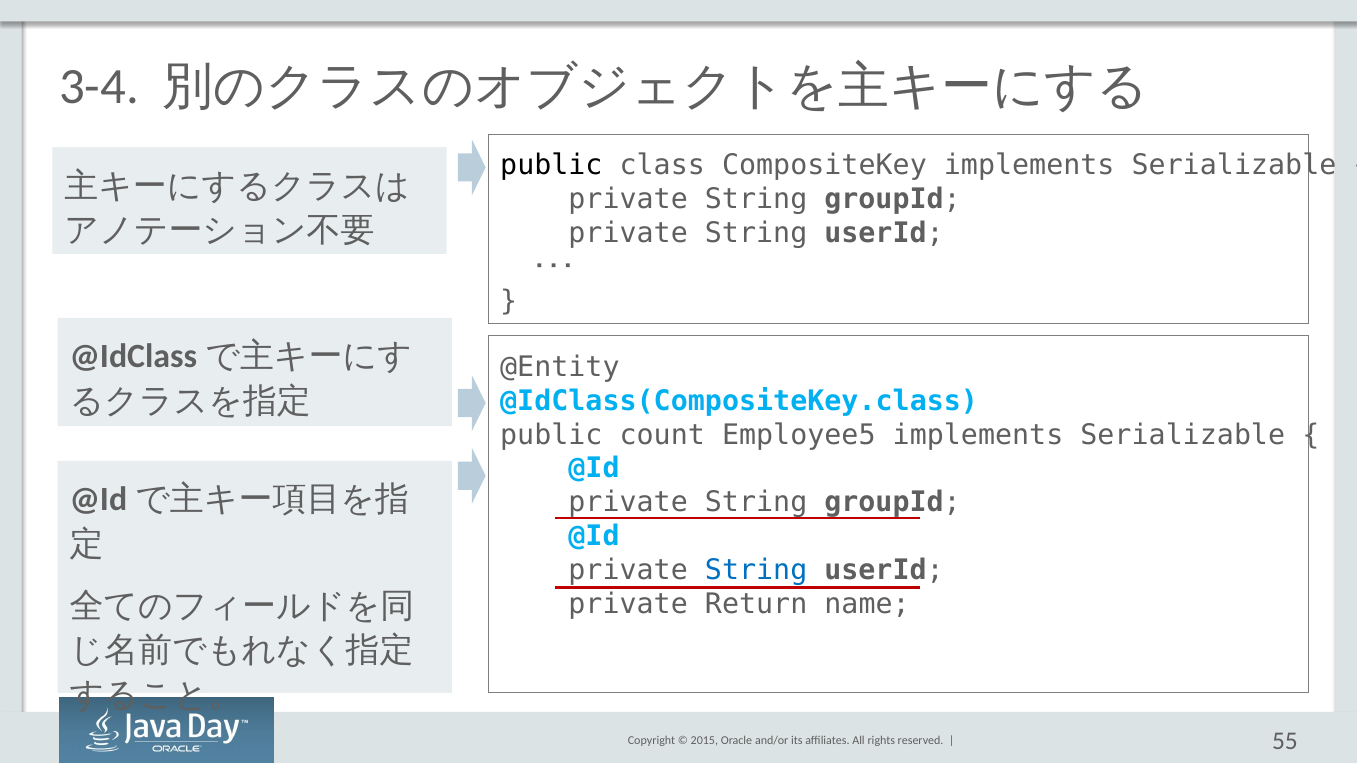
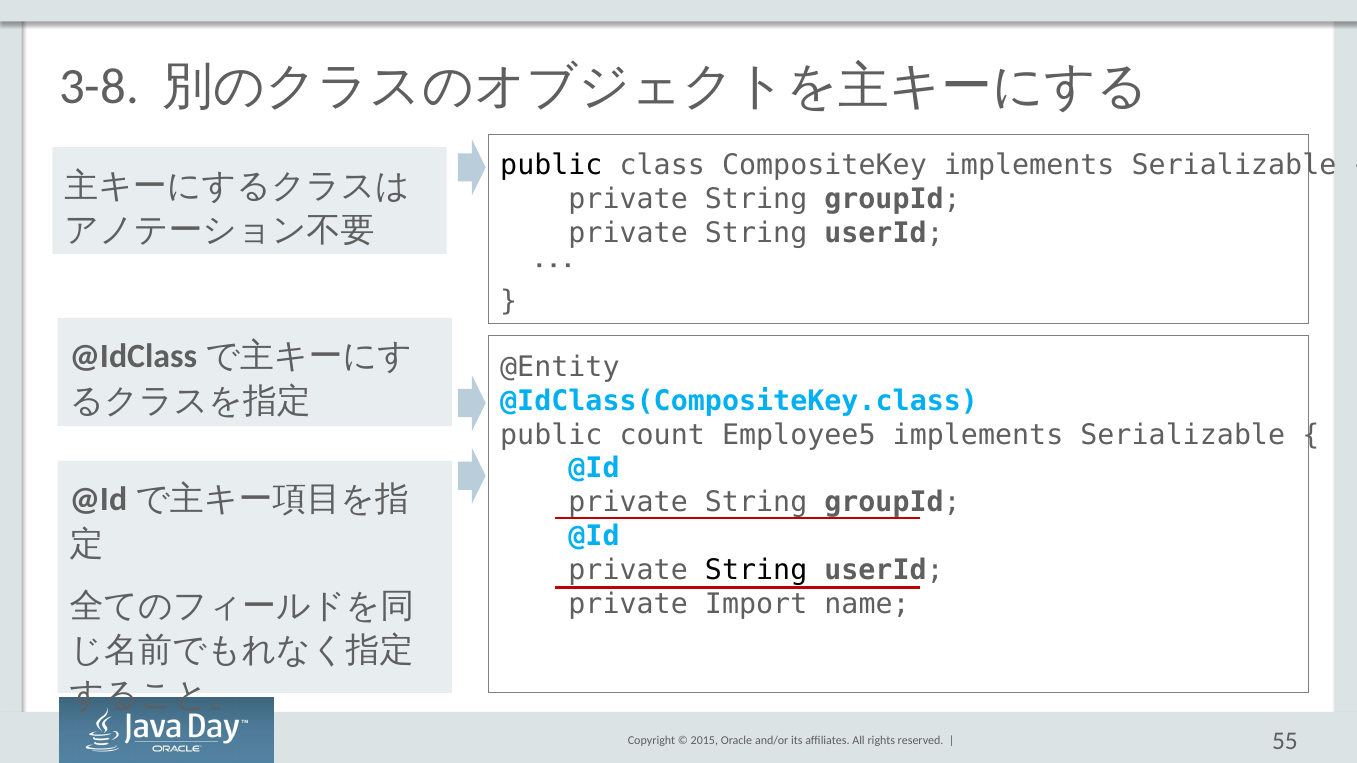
3-4: 3-4 -> 3-8 (99, 87)
String colour: blue -> black (756, 571)
Return: Return -> Import (756, 605)
